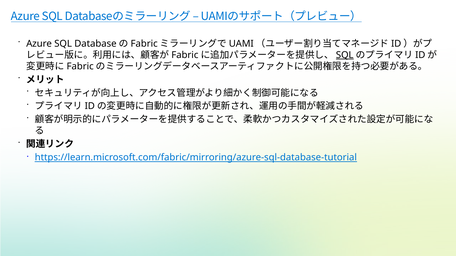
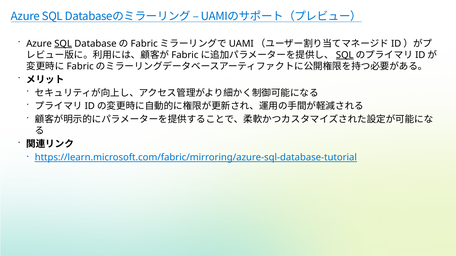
SQL underline: none -> present (63, 44)
